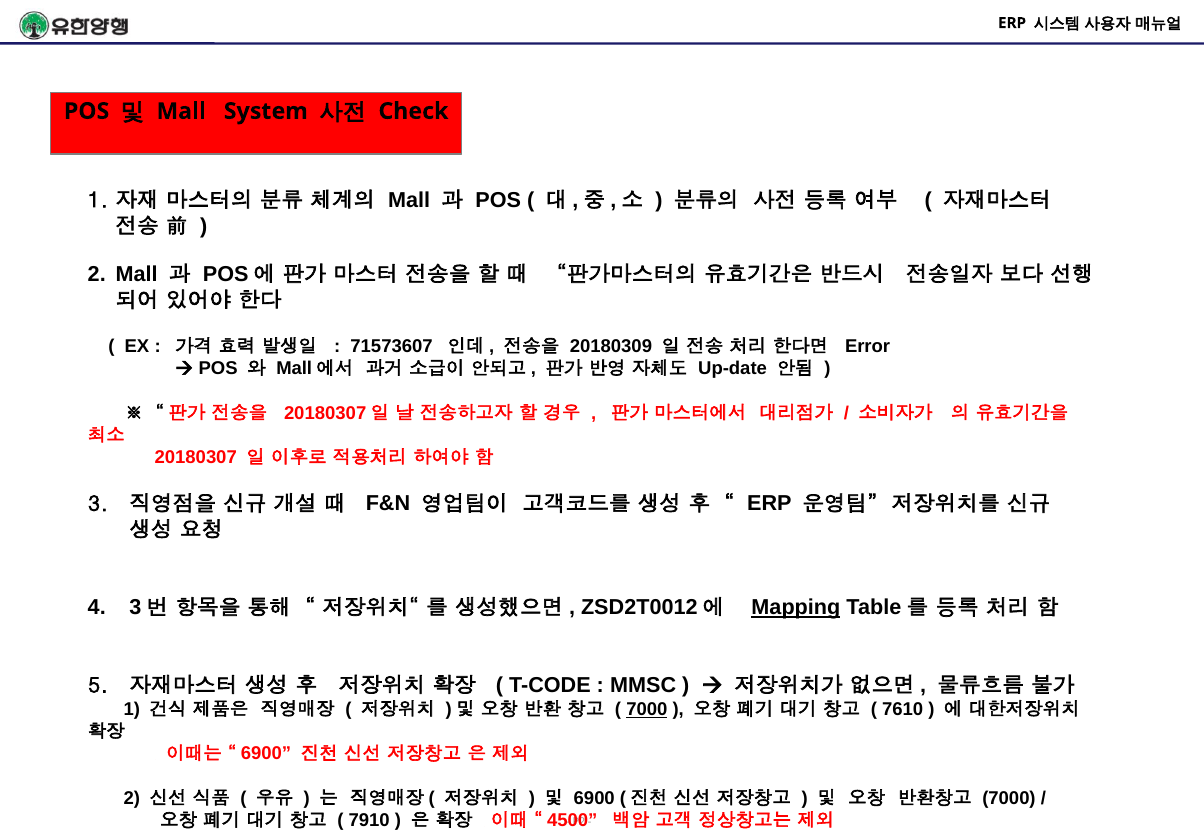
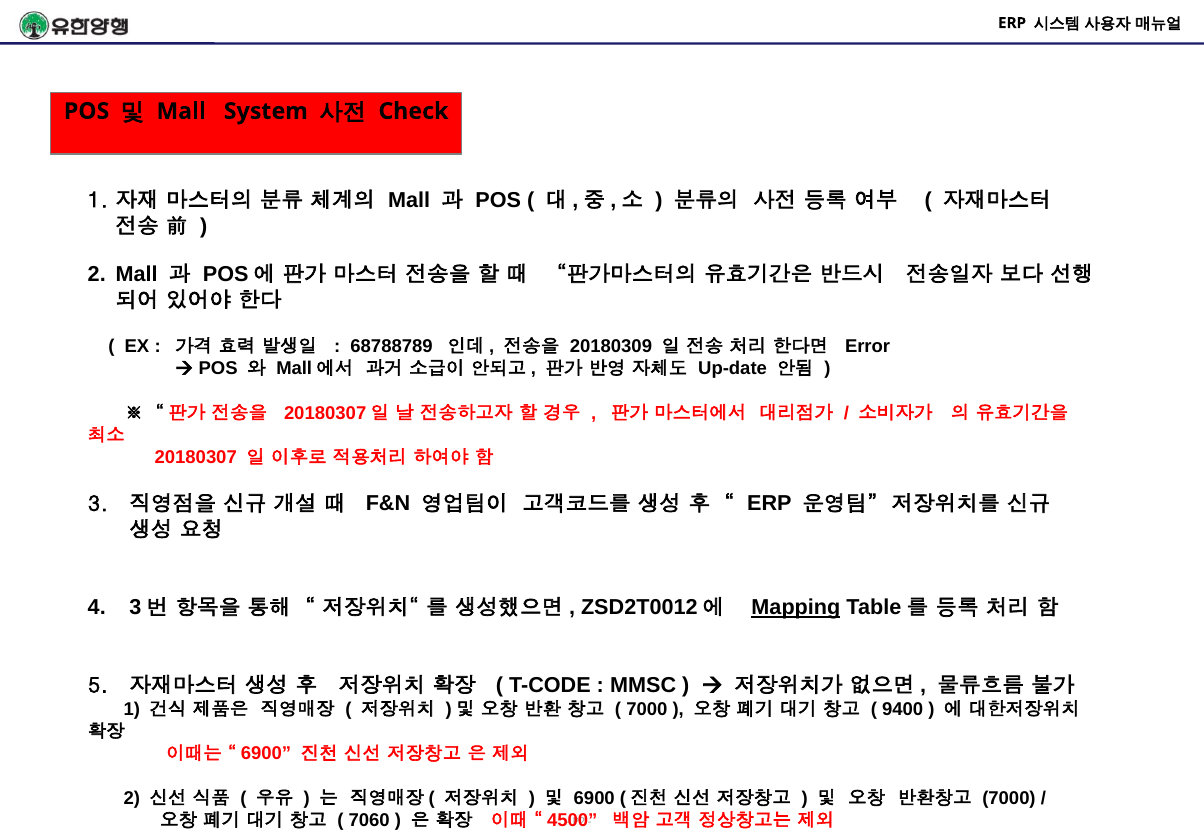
71573607: 71573607 -> 68788789 (392, 347)
7000 underline: present -> none (647, 710)
7610: 7610 -> 9400 (903, 710)
7910: 7910 -> 7060 (369, 821)
